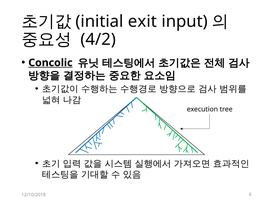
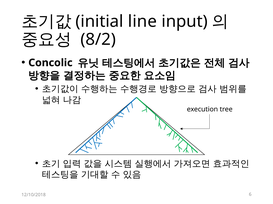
exit: exit -> line (142, 22)
4/2: 4/2 -> 8/2 (98, 40)
Concolic underline: present -> none (50, 63)
